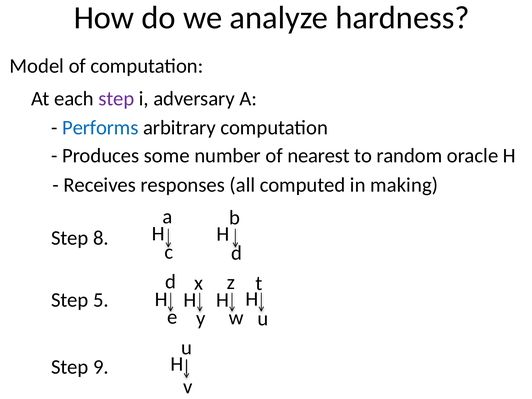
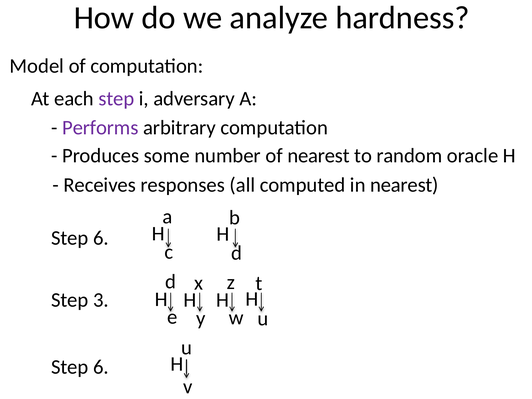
Performs colour: blue -> purple (100, 128)
in making: making -> nearest (404, 185)
8: 8 -> 6 (101, 238)
5: 5 -> 3 (101, 300)
9: 9 -> 6 (101, 367)
